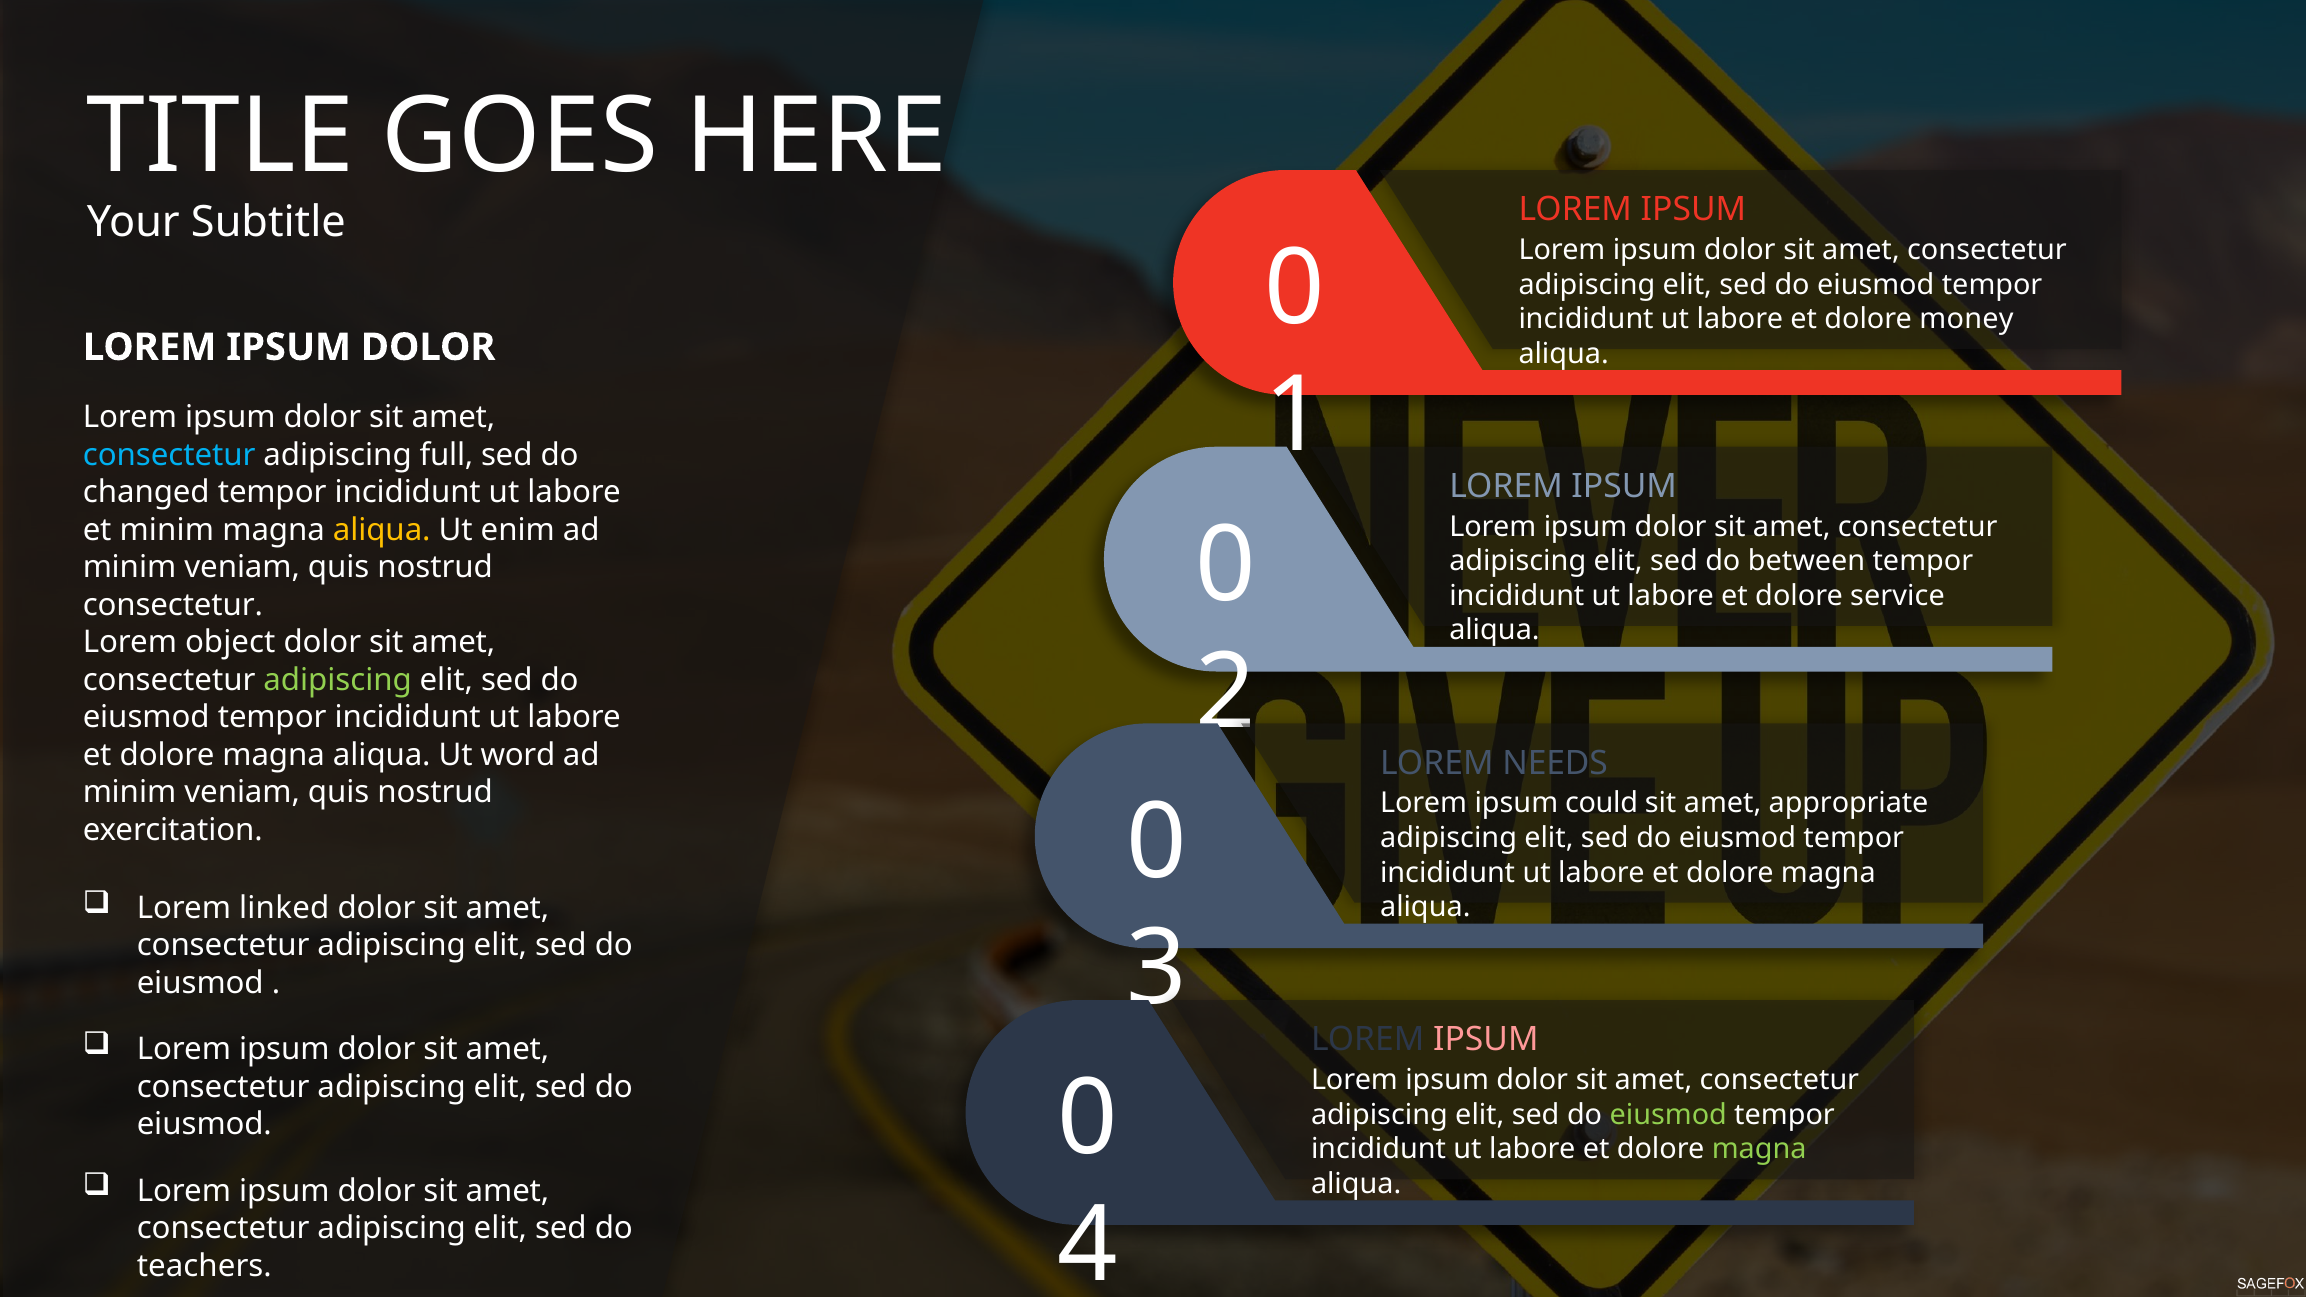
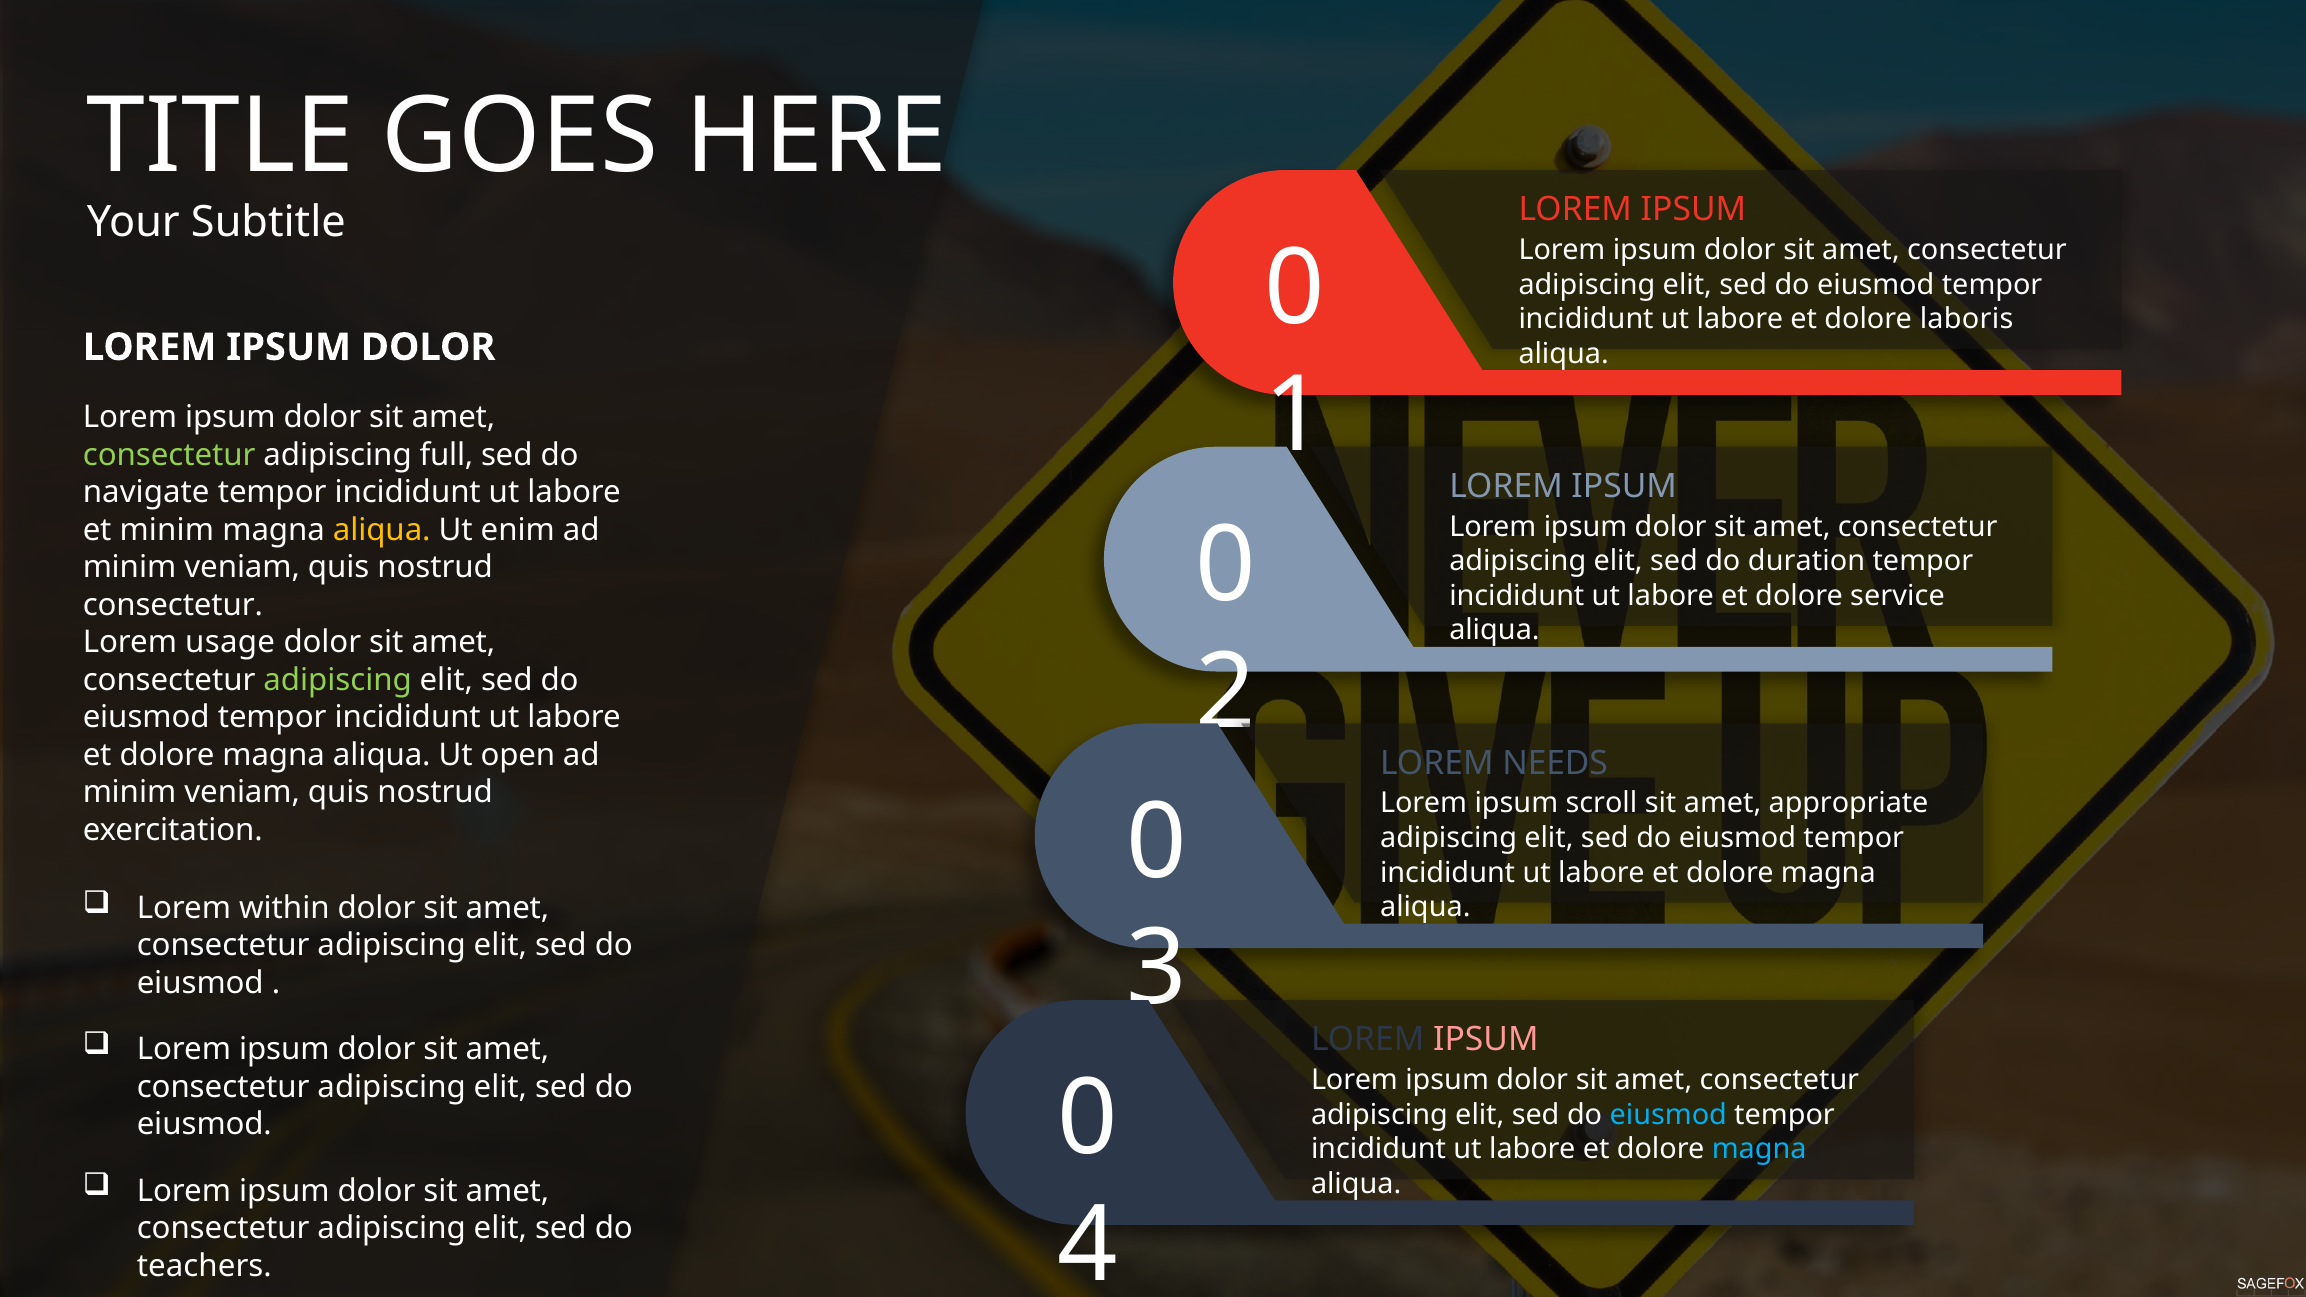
money: money -> laboris (1967, 319)
consectetur colour: light blue -> light green (169, 455)
changed: changed -> navigate (146, 493)
between: between -> duration (1807, 561)
object: object -> usage (230, 643)
word: word -> open (518, 755)
could: could -> scroll (1601, 803)
linked: linked -> within (284, 908)
eiusmod colour: light green -> light blue (1668, 1115)
magna colour: light green -> light blue (1759, 1149)
